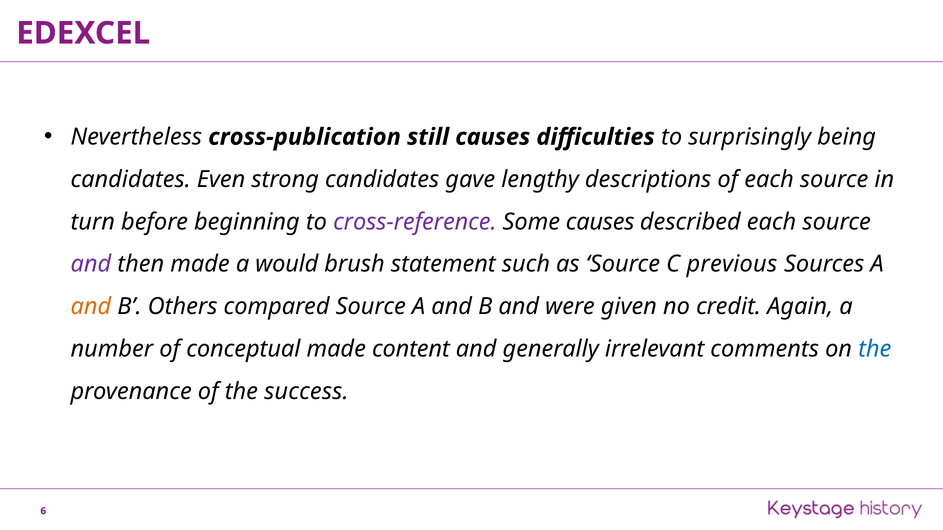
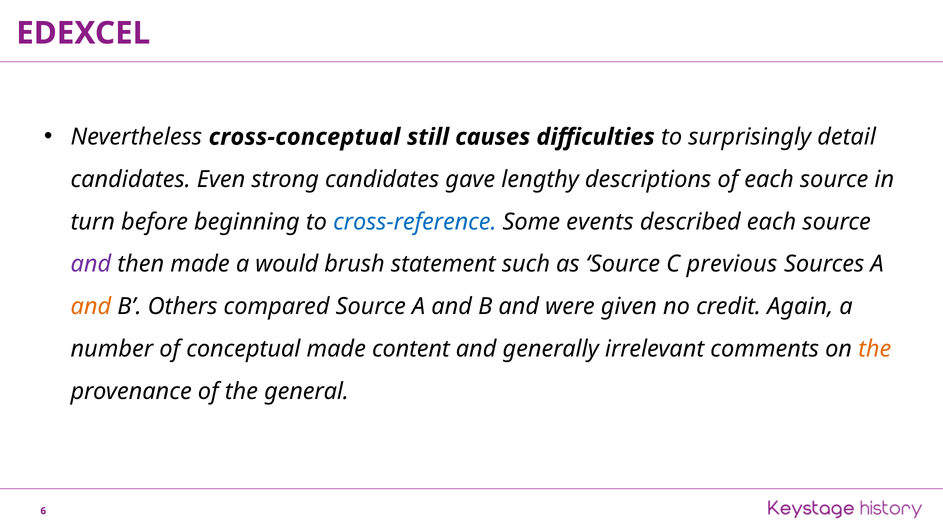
cross-publication: cross-publication -> cross-conceptual (304, 137)
being: being -> detail (847, 137)
cross-reference colour: purple -> blue (415, 222)
Some causes: causes -> events (600, 222)
the colour: blue -> orange (875, 349)
success: success -> general (307, 392)
